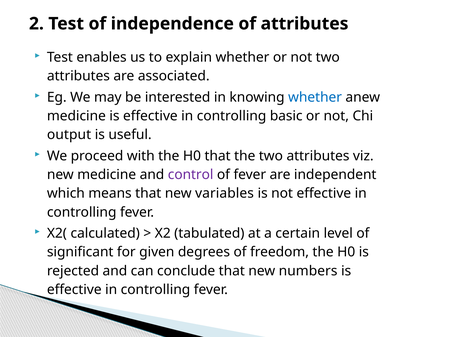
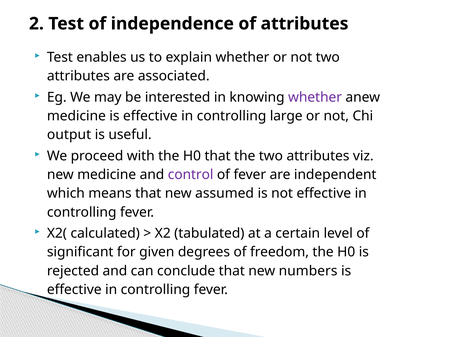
whether colour: blue -> purple (315, 97)
basic: basic -> large (286, 116)
variables: variables -> assumed (225, 194)
